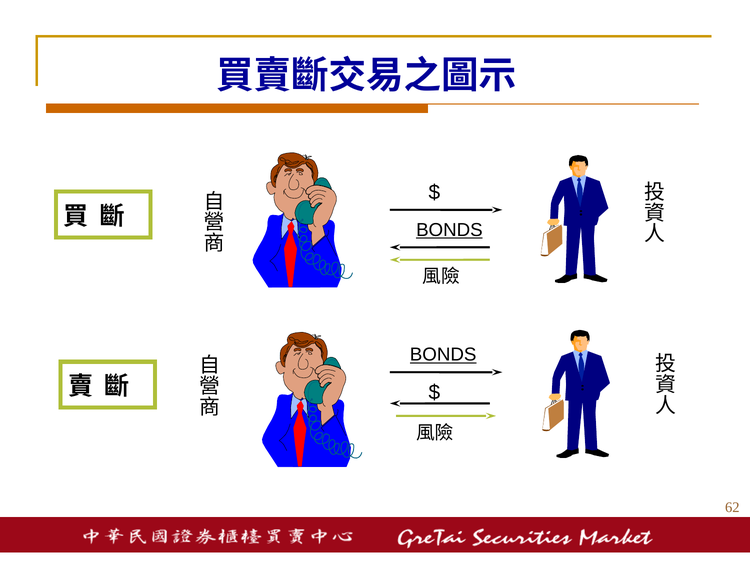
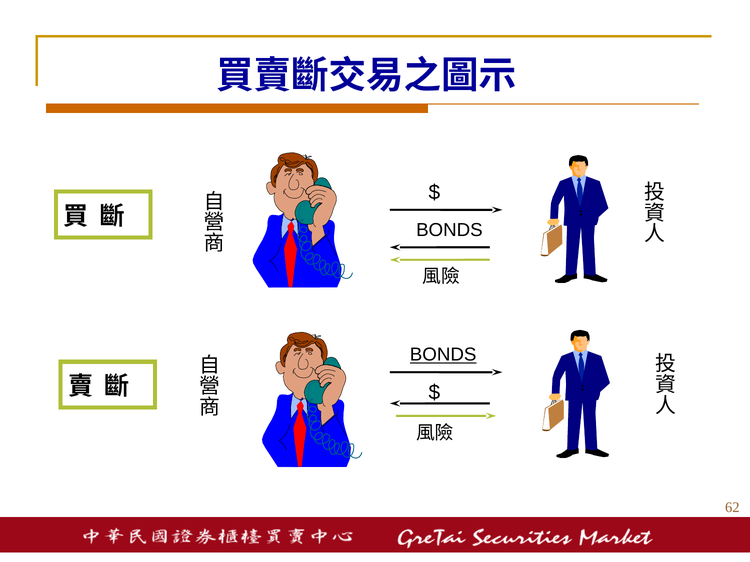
BONDS underline: present -> none (449, 230)
